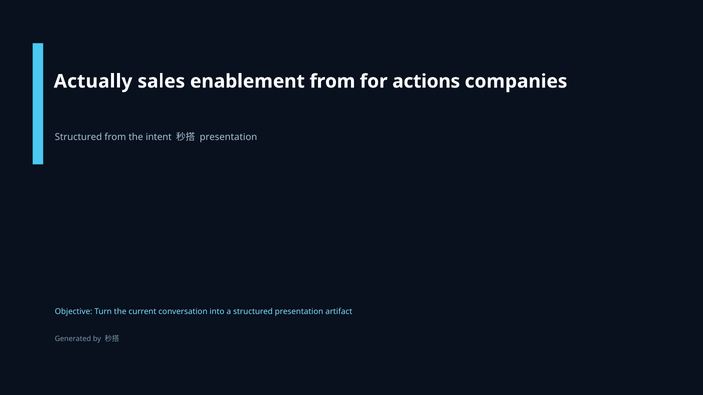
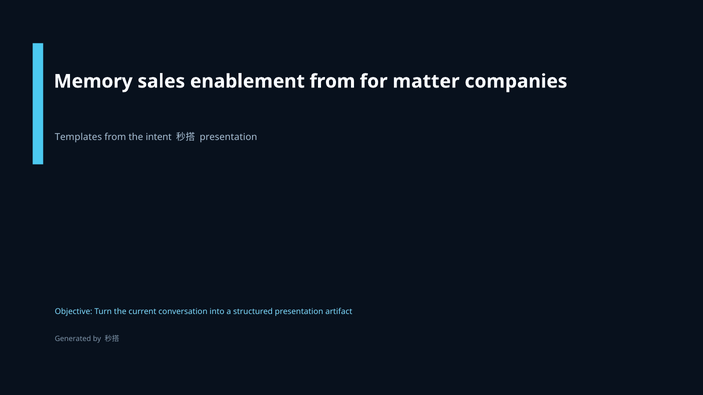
Actually: Actually -> Memory (93, 81)
actions: actions -> matter (426, 81)
Structured: Structured -> Templates (78, 137)
